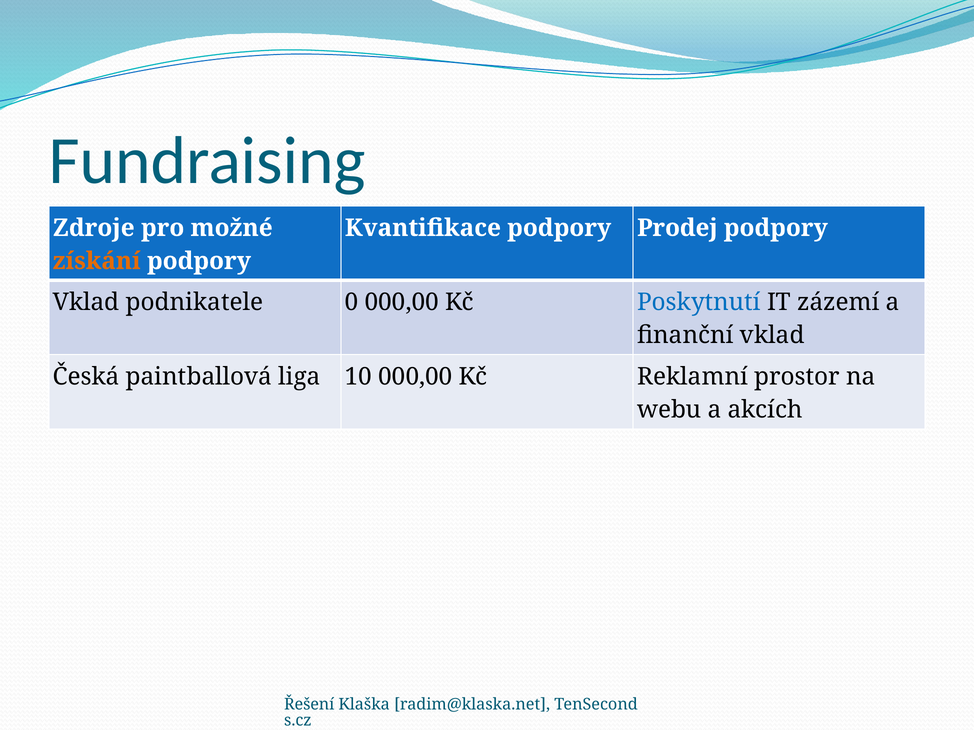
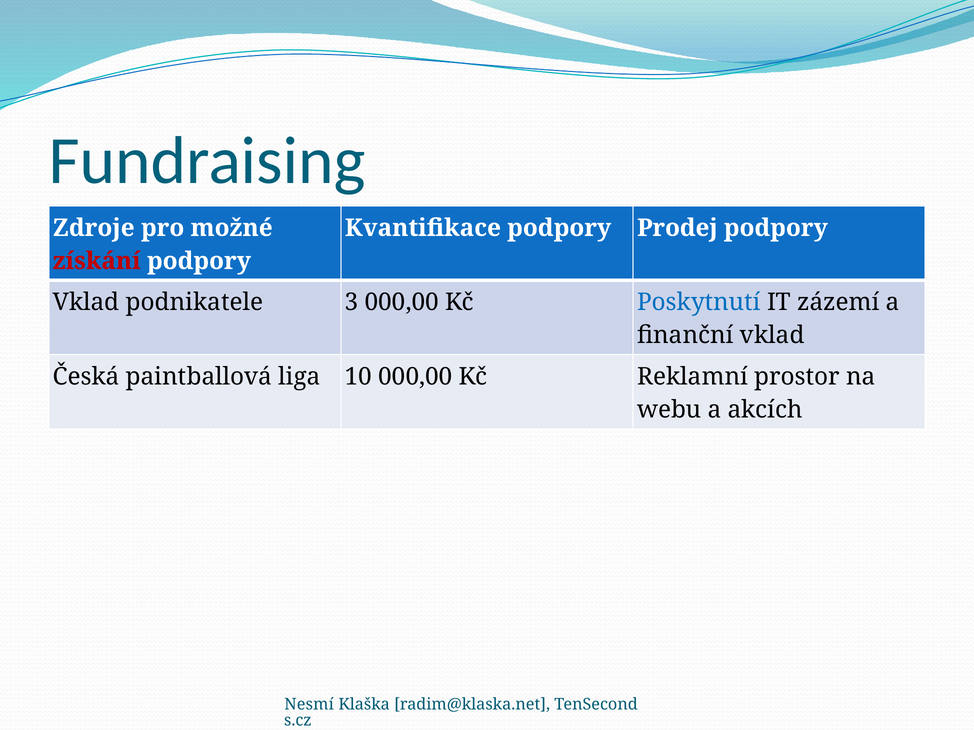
získání colour: orange -> red (97, 261)
0: 0 -> 3 (352, 302)
Řešení: Řešení -> Nesmí (309, 705)
